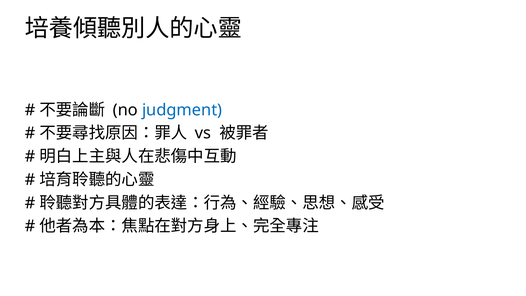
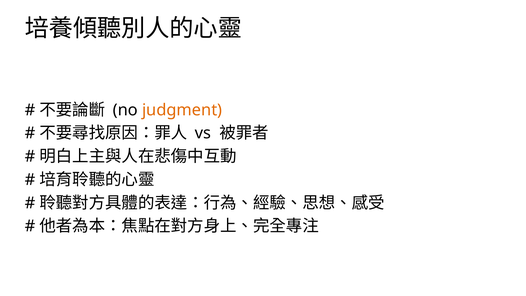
judgment colour: blue -> orange (182, 110)
